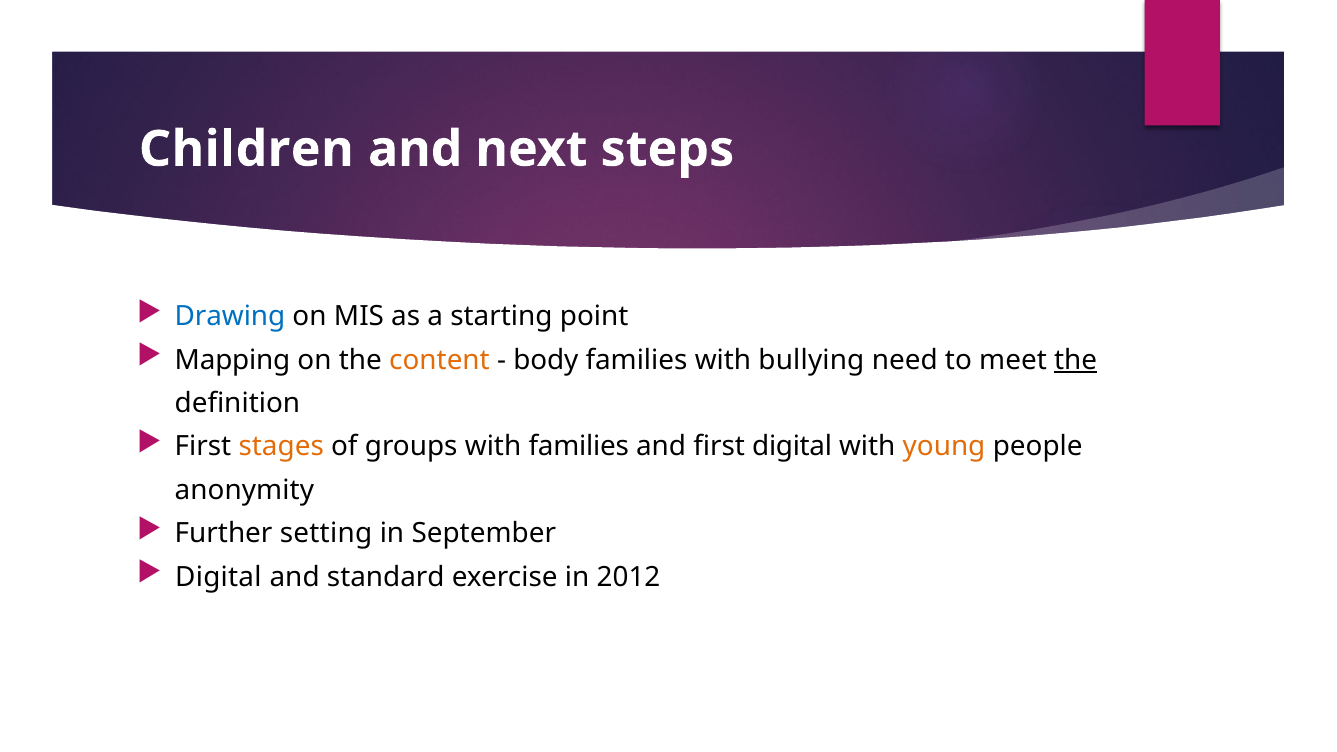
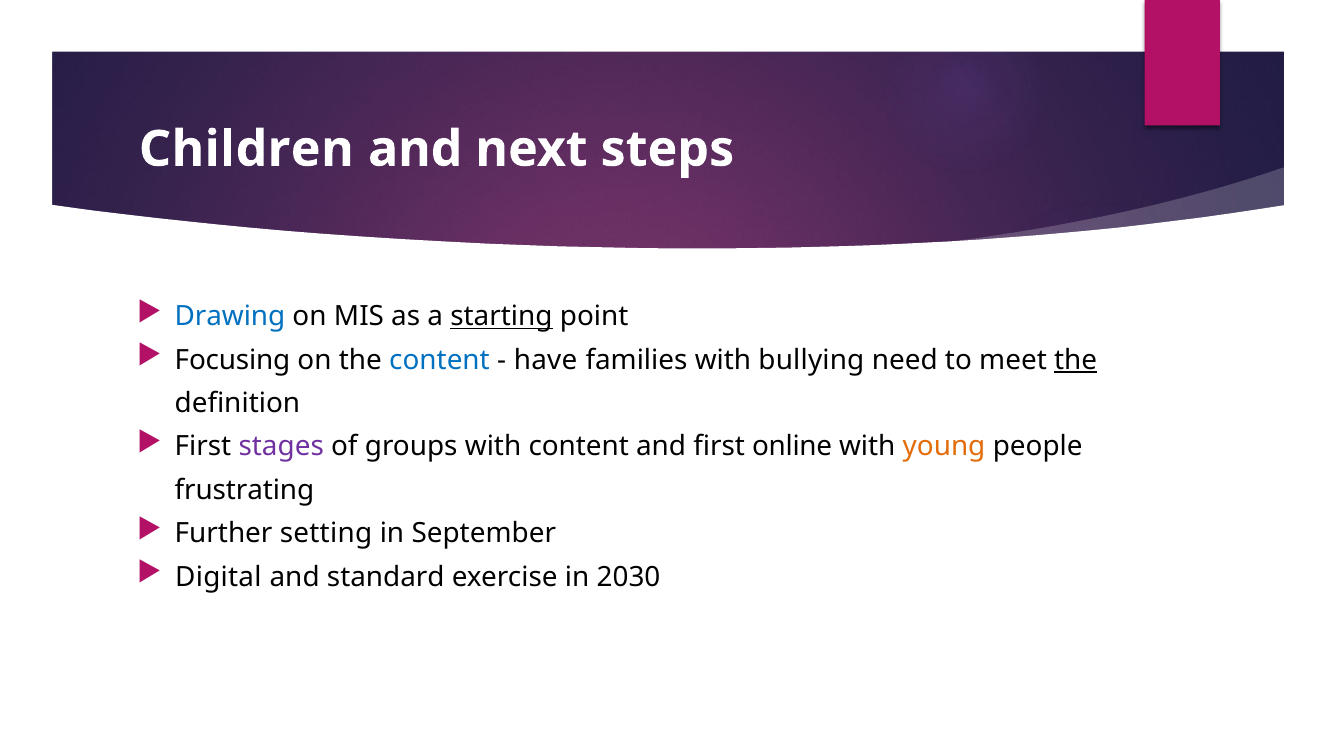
starting underline: none -> present (501, 316)
Mapping: Mapping -> Focusing (233, 360)
content colour: orange -> blue (439, 360)
body: body -> have (546, 360)
stages colour: orange -> purple (281, 447)
with families: families -> content (579, 447)
first digital: digital -> online (792, 447)
anonymity: anonymity -> frustrating (244, 490)
2012: 2012 -> 2030 (629, 577)
